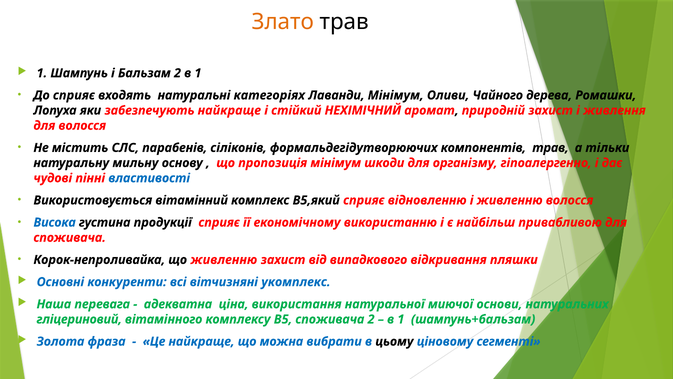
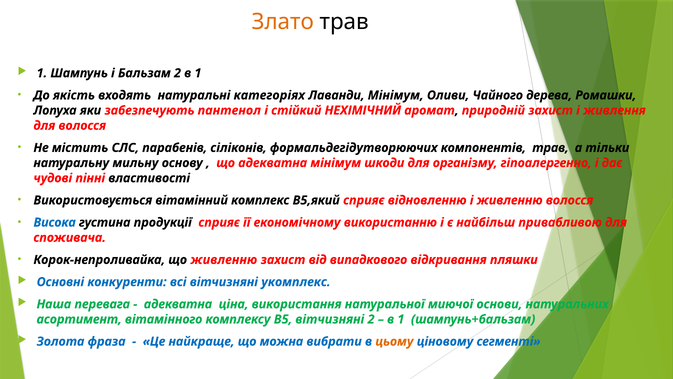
До сприяє: сприяє -> якість (74, 95)
забезпечують найкраще: найкраще -> пантенол (229, 110)
що пропозиція: пропозиція -> адекватна (273, 163)
властивості colour: blue -> black (149, 178)
гліцериновий: гліцериновий -> асортимент (79, 319)
В5 споживача: споживача -> вітчизняні (330, 319)
цьому colour: black -> orange (394, 341)
